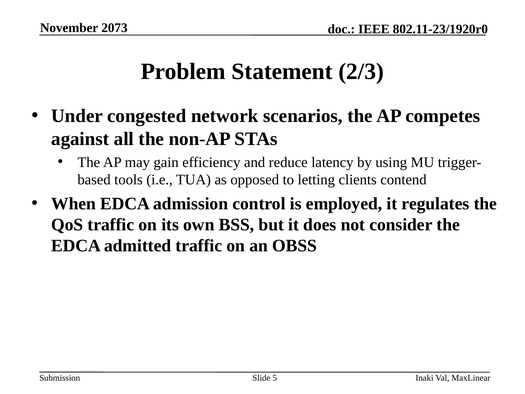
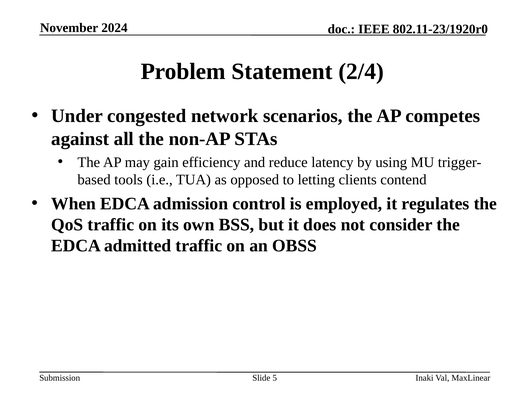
2073: 2073 -> 2024 (114, 28)
2/3: 2/3 -> 2/4 (361, 72)
